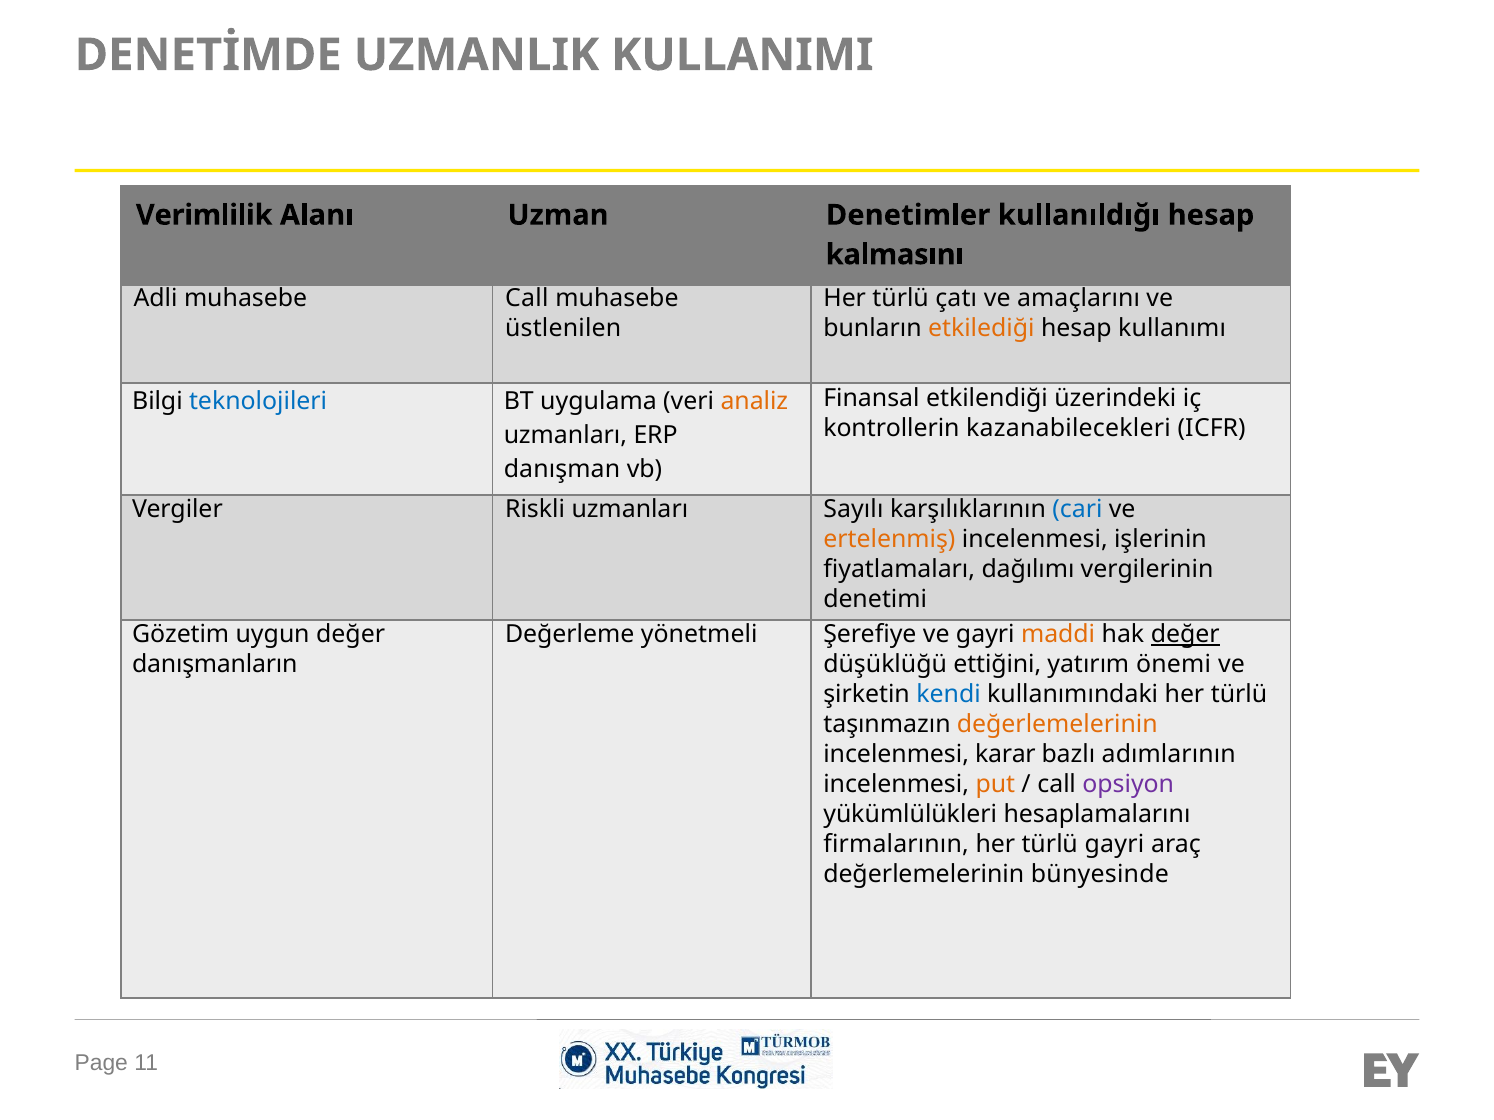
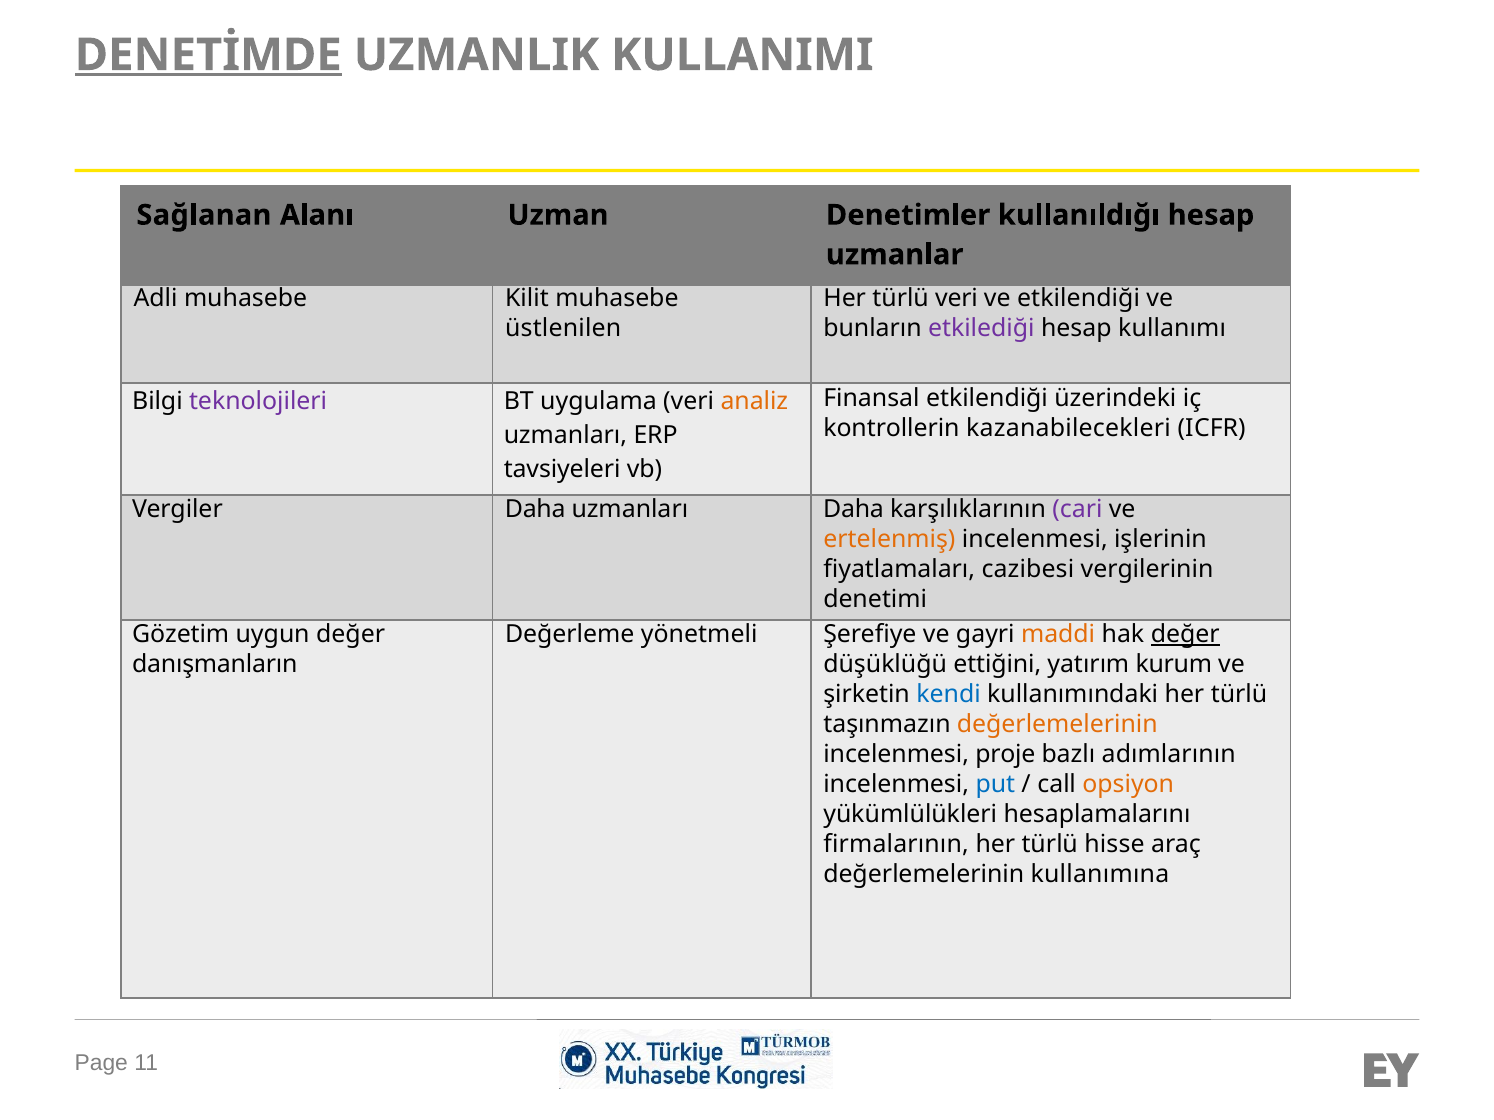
DENETİMDE underline: none -> present (208, 55)
Verimlilik: Verimlilik -> Sağlanan (204, 215)
kalmasını: kalmasını -> uzmanlar (895, 255)
muhasebe Call: Call -> Kilit (527, 298)
türlü çatı: çatı -> veri (956, 298)
ve amaçlarını: amaçlarını -> etkilendiği (1079, 298)
etkilediği colour: orange -> purple (981, 328)
teknolojileri colour: blue -> purple (258, 402)
danışman: danışman -> tavsiyeleri (562, 470)
Vergiler Riskli: Riskli -> Daha (535, 510)
uzmanları Sayılı: Sayılı -> Daha (854, 510)
cari colour: blue -> purple (1077, 510)
dağılımı: dağılımı -> cazibesi (1028, 570)
önemi: önemi -> kurum (1174, 665)
karar: karar -> proje (1005, 755)
put colour: orange -> blue (995, 785)
opsiyon colour: purple -> orange (1128, 785)
türlü gayri: gayri -> hisse (1114, 845)
bünyesinde: bünyesinde -> kullanımına (1100, 875)
